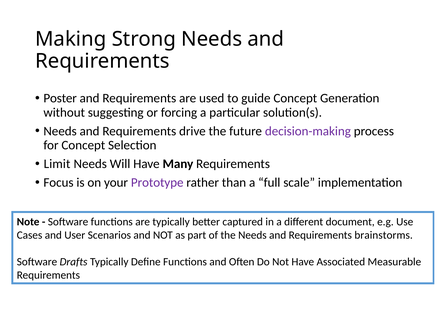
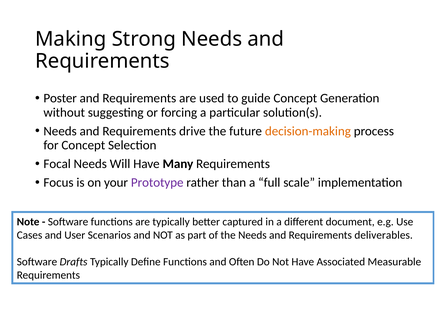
decision-making colour: purple -> orange (308, 131)
Limit: Limit -> Focal (57, 164)
brainstorms: brainstorms -> deliverables (384, 235)
